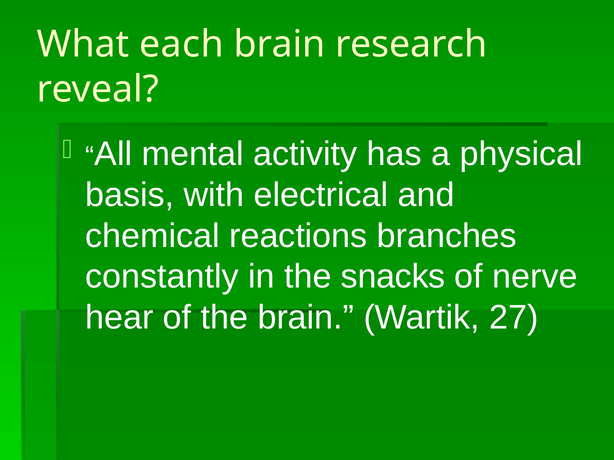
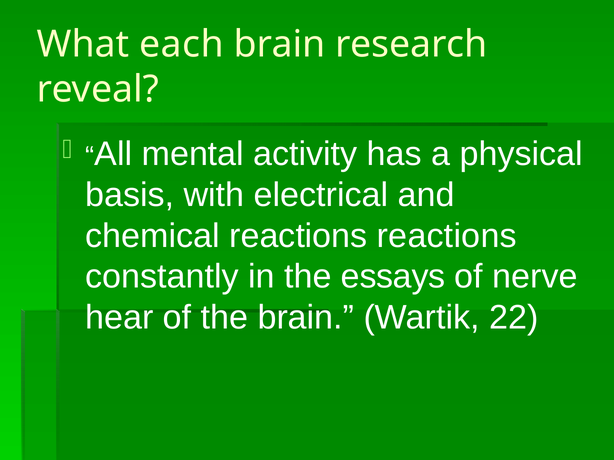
reactions branches: branches -> reactions (447, 236)
snacks: snacks -> essays (393, 277)
27: 27 -> 22 (514, 318)
